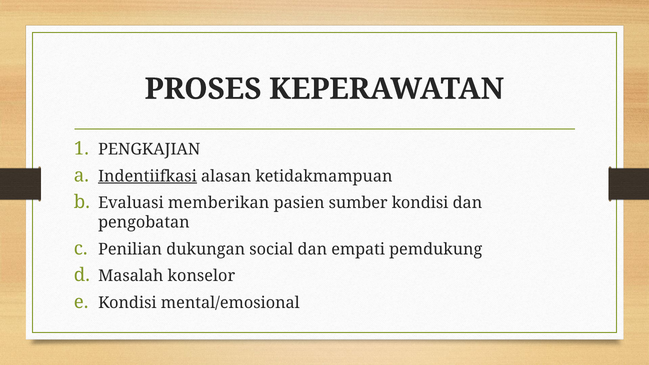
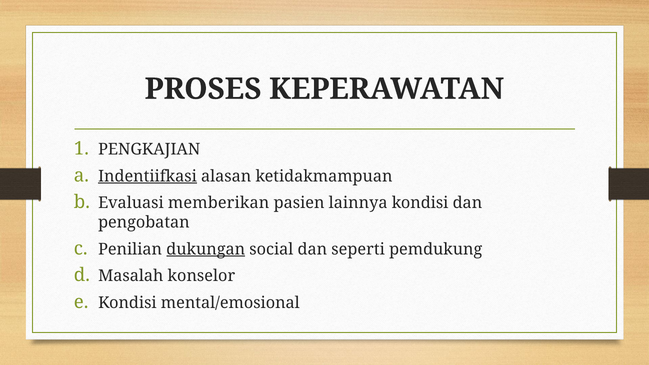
sumber: sumber -> lainnya (358, 203)
dukungan underline: none -> present (206, 249)
empati: empati -> seperti (358, 249)
